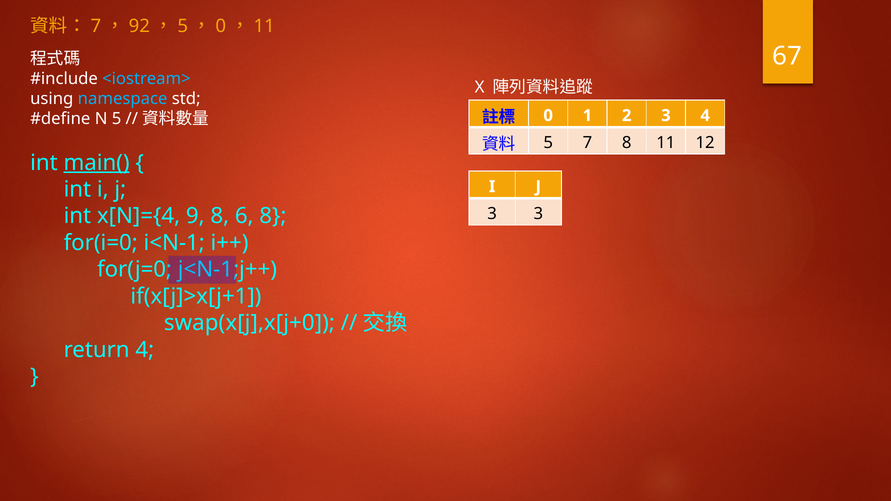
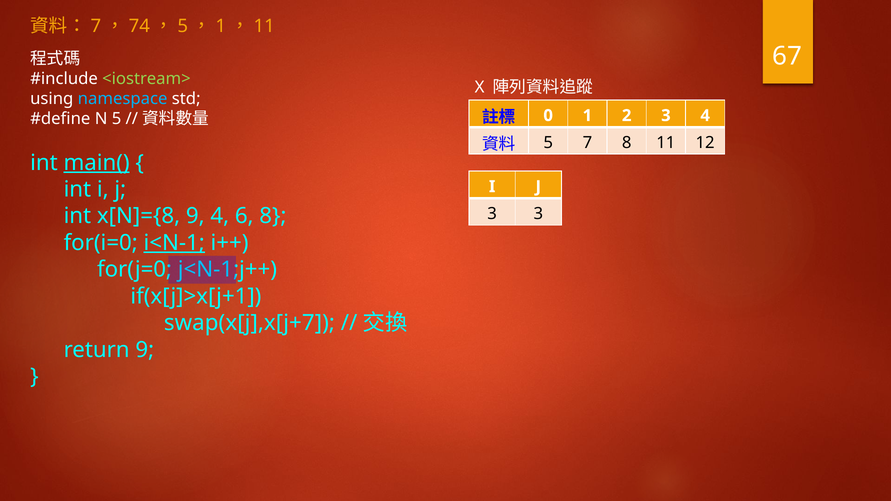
92: 92 -> 74 (139, 26)
0: 0 -> 1 (221, 26)
<iostream> colour: light blue -> light green (146, 79)
x[N]={4: x[N]={4 -> x[N]={8 (139, 216)
9 8: 8 -> 4 (220, 216)
i<N-1 underline: none -> present (174, 243)
swap(x[j],x[j+0: swap(x[j],x[j+0 -> swap(x[j],x[j+7 (249, 323)
return 4: 4 -> 9 (145, 350)
